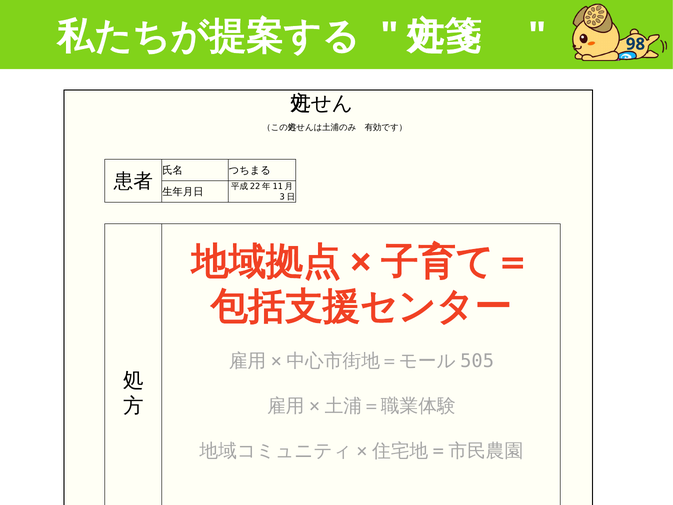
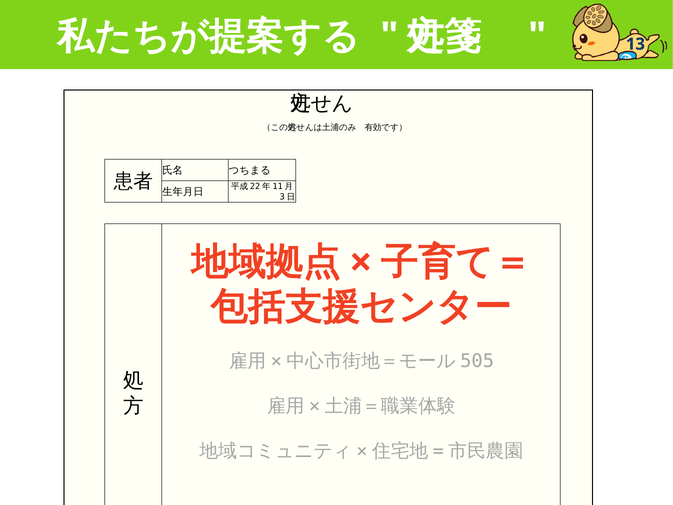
98: 98 -> 13 (635, 44)
